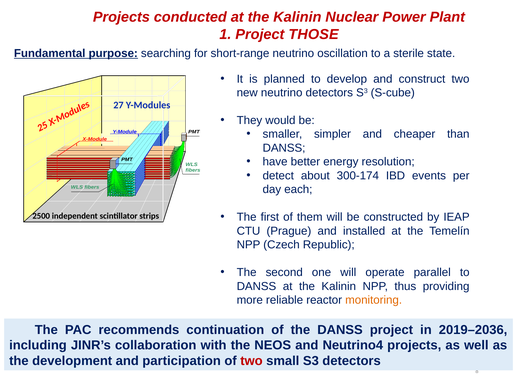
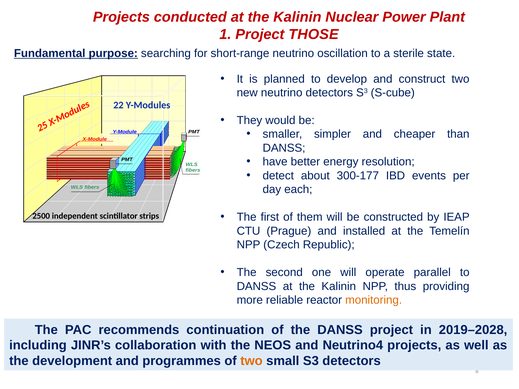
27: 27 -> 22 (118, 105)
300-174: 300-174 -> 300-177 (358, 176)
2019–2036: 2019–2036 -> 2019–2028 (473, 330)
participation: participation -> programmes (182, 361)
two colour: red -> orange (251, 361)
